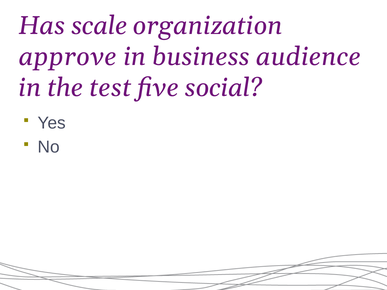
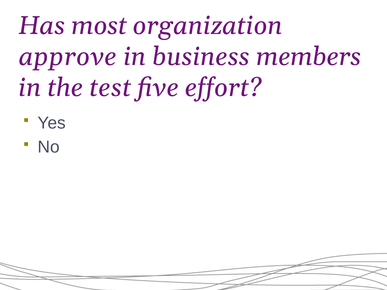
scale: scale -> most (99, 26)
audience: audience -> members (309, 57)
social: social -> effort (223, 88)
